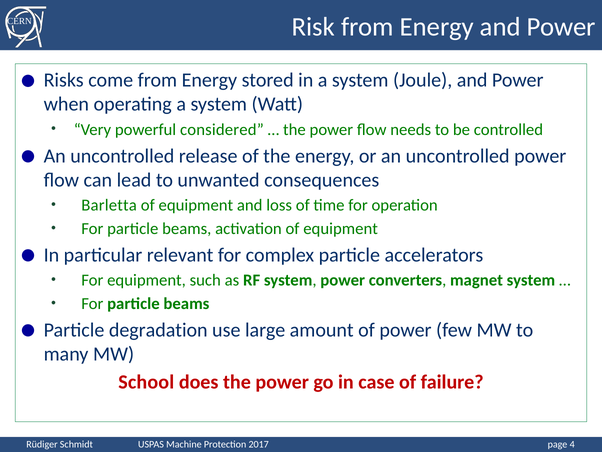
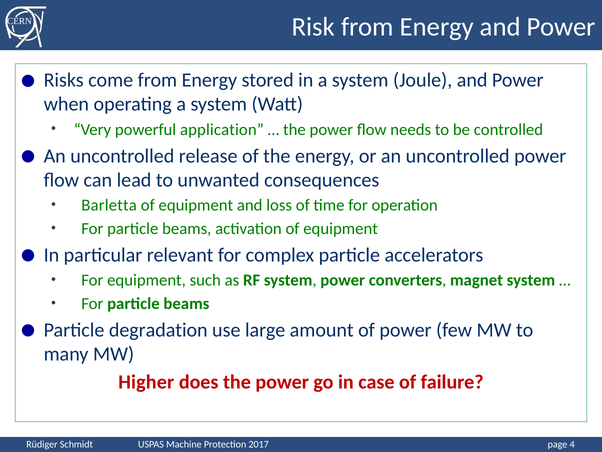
considered: considered -> application (222, 129)
School: School -> Higher (146, 382)
